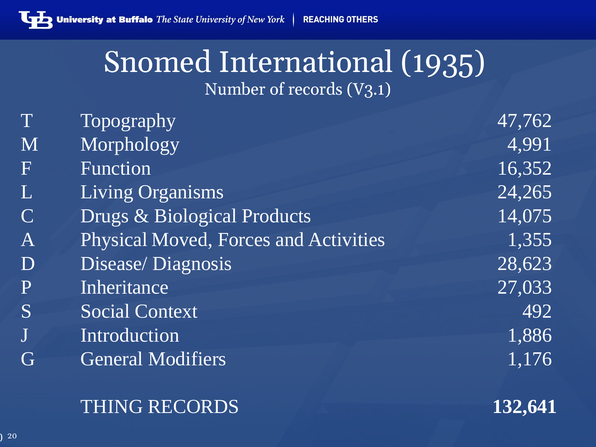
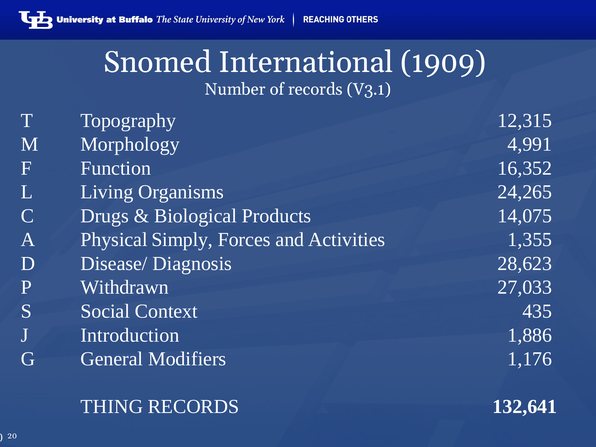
1935: 1935 -> 1909 (443, 62)
47,762: 47,762 -> 12,315 (525, 121)
Moved: Moved -> Simply (182, 240)
Inheritance: Inheritance -> Withdrawn (125, 287)
492: 492 -> 435 (537, 311)
